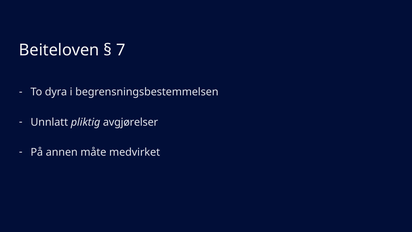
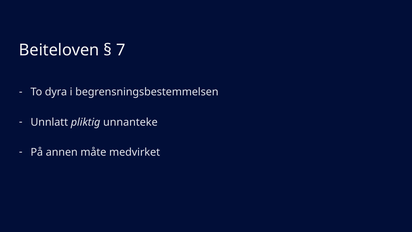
avgjørelser: avgjørelser -> unnanteke (130, 122)
